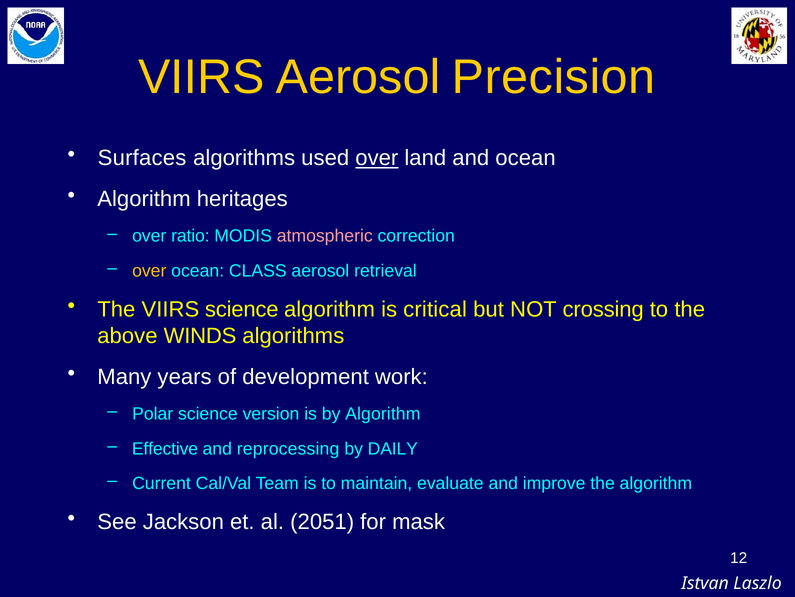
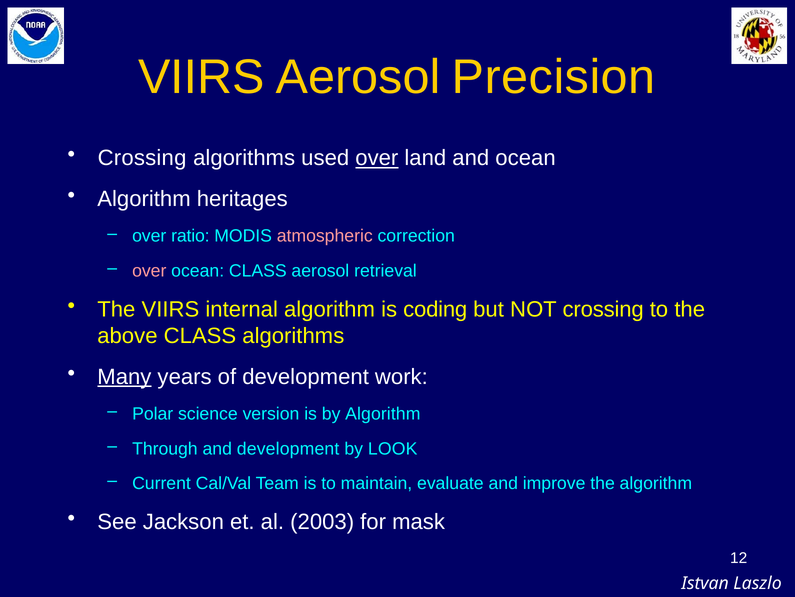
Surfaces: Surfaces -> Crossing (142, 158)
over colour: yellow -> pink (149, 270)
VIIRS science: science -> internal (242, 309)
critical: critical -> coding (435, 309)
above WINDS: WINDS -> CLASS (200, 336)
Many underline: none -> present (124, 376)
Effective: Effective -> Through (165, 448)
and reprocessing: reprocessing -> development (288, 448)
DAILY: DAILY -> LOOK (393, 448)
2051: 2051 -> 2003 (322, 521)
